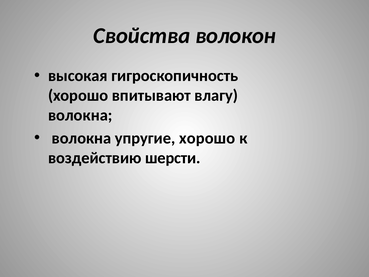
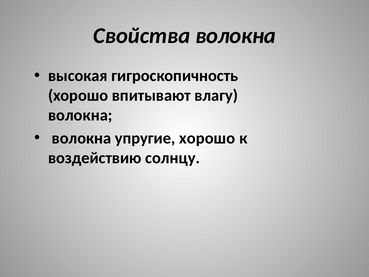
Свойства волокон: волокон -> волокна (236, 36)
шерсти: шерсти -> солнцу (173, 158)
